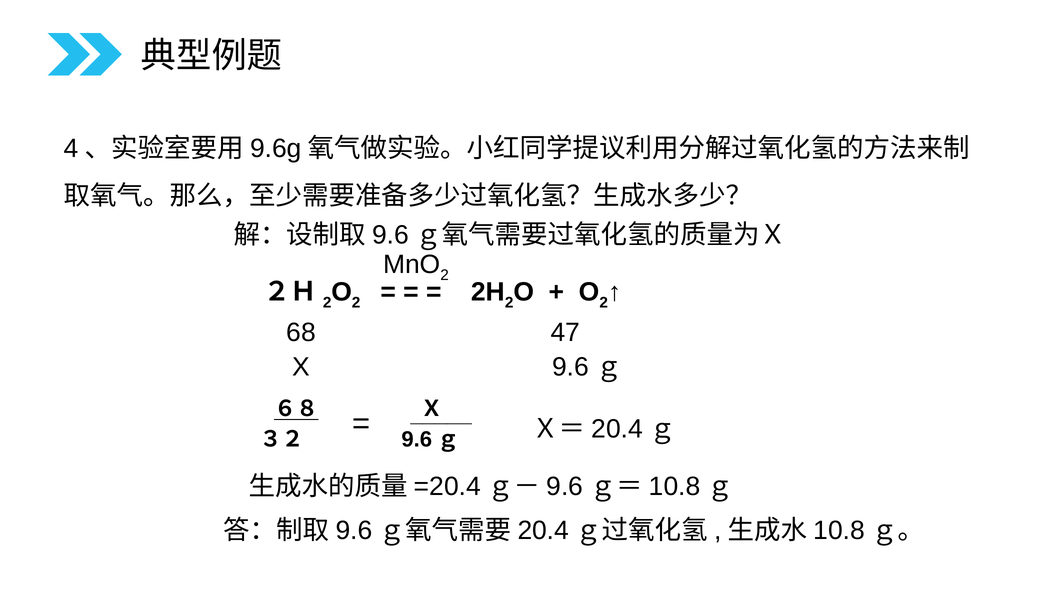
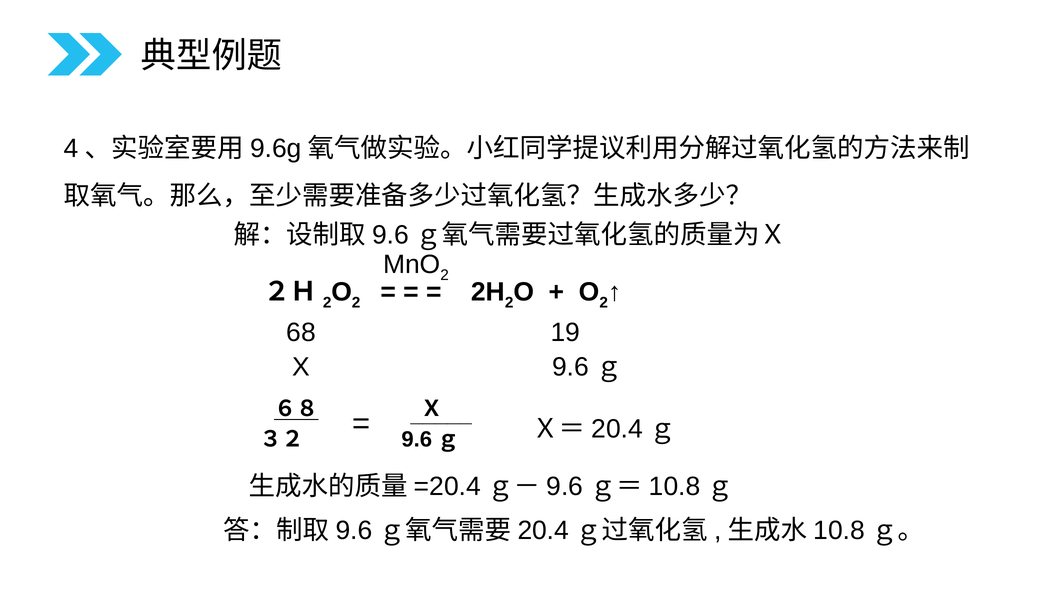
47: 47 -> 19 (565, 333)
